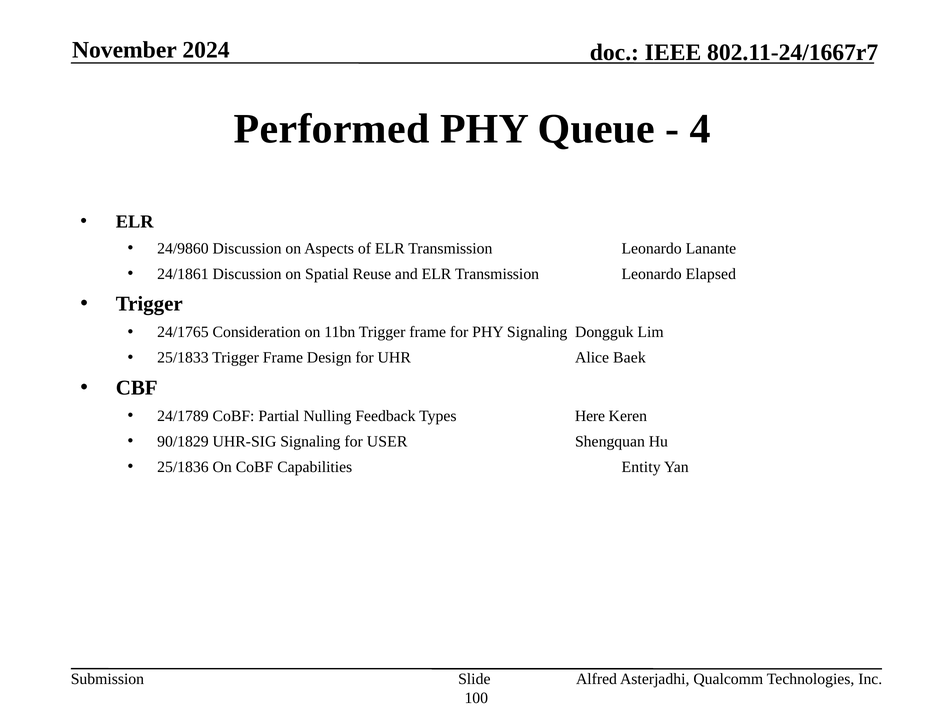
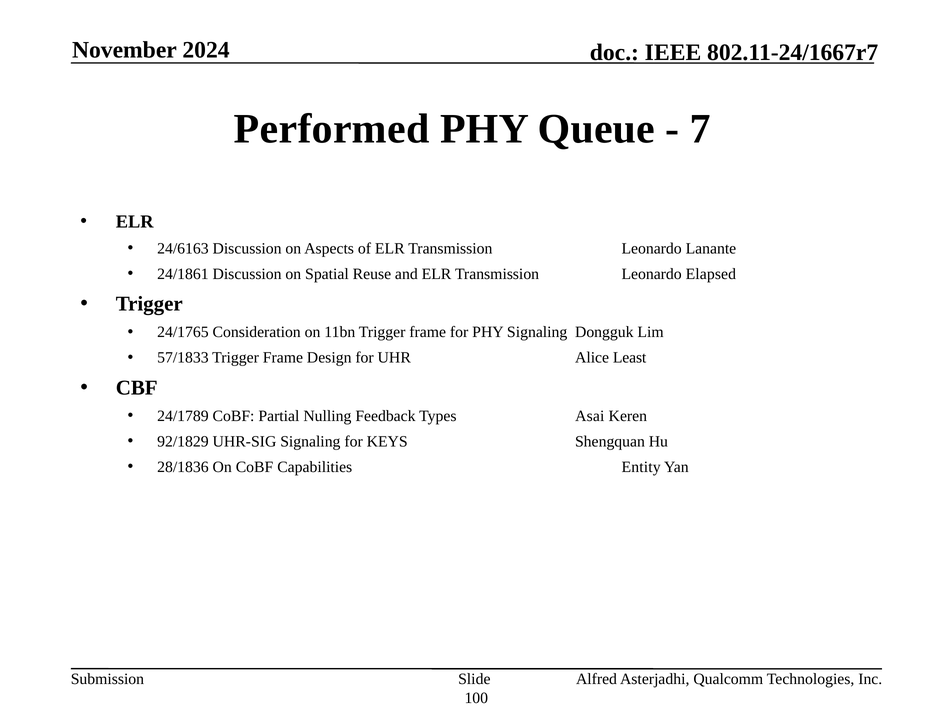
4: 4 -> 7 (700, 129)
24/9860: 24/9860 -> 24/6163 (183, 249)
25/1833: 25/1833 -> 57/1833 (183, 358)
Baek: Baek -> Least (630, 358)
Here: Here -> Asai (590, 417)
90/1829: 90/1829 -> 92/1829 (183, 442)
USER: USER -> KEYS (387, 442)
25/1836: 25/1836 -> 28/1836 (183, 467)
